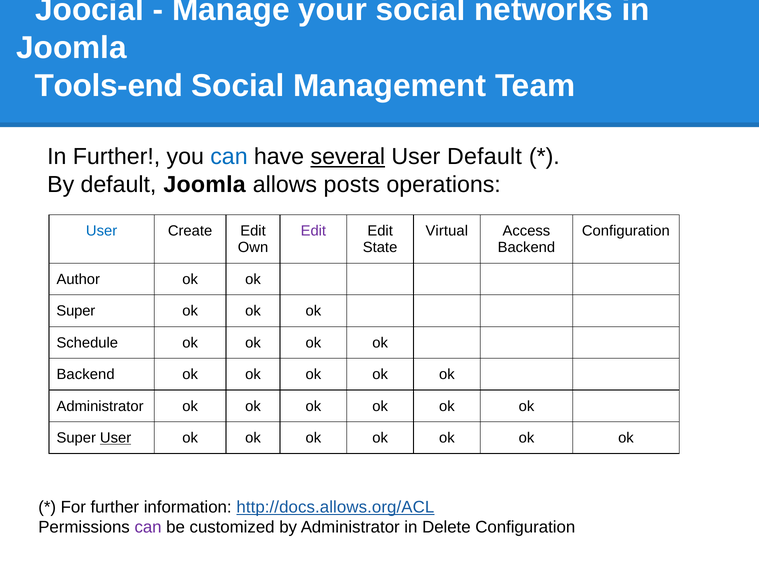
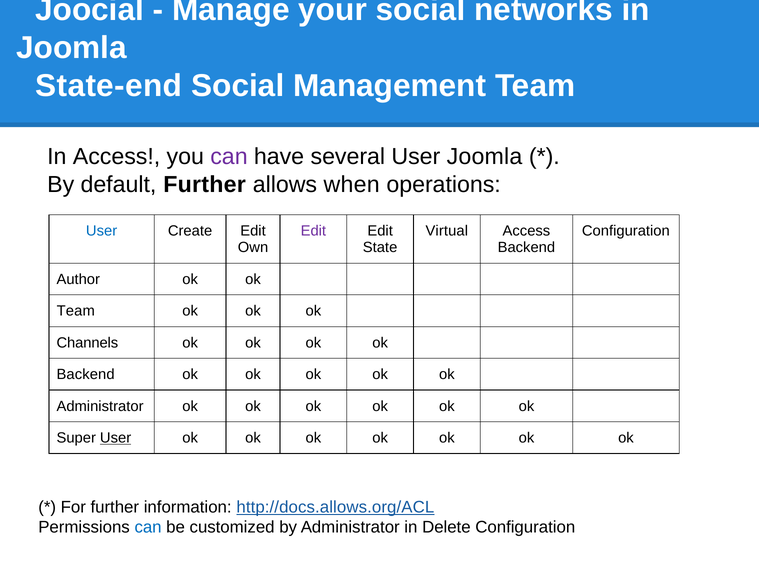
Tools-end: Tools-end -> State-end (109, 86)
In Further: Further -> Access (117, 157)
can colour: blue -> purple (229, 157)
several underline: present -> none (348, 157)
User Default: Default -> Joomla (485, 157)
default Joomla: Joomla -> Further (205, 185)
posts: posts -> when (352, 185)
Super: Super -> Team (76, 311)
Schedule: Schedule -> Channels (87, 343)
can colour: purple -> blue (148, 528)
